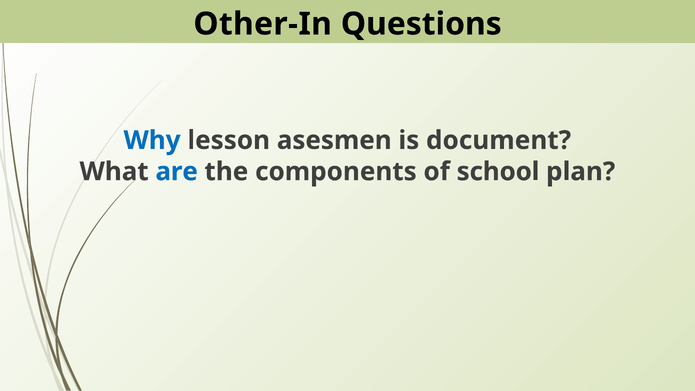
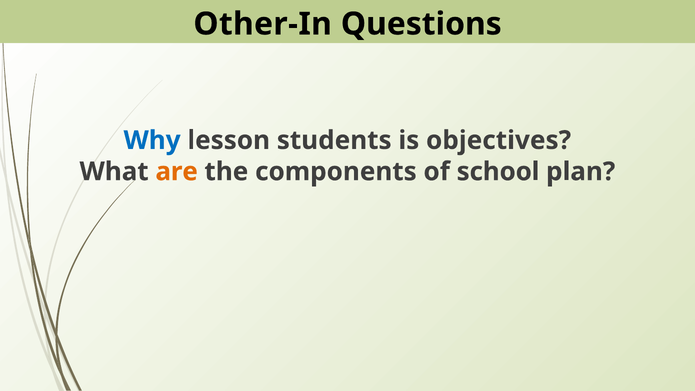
asesmen: asesmen -> students (334, 140)
document: document -> objectives (499, 140)
are colour: blue -> orange (177, 172)
